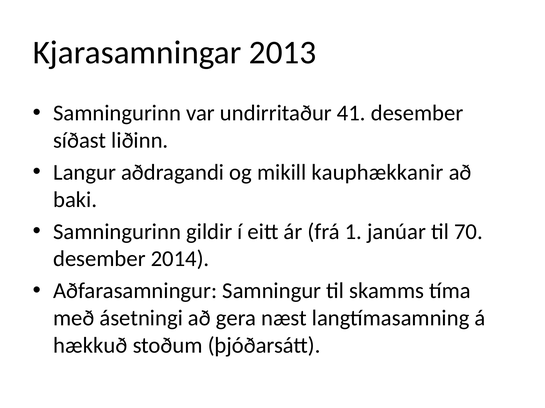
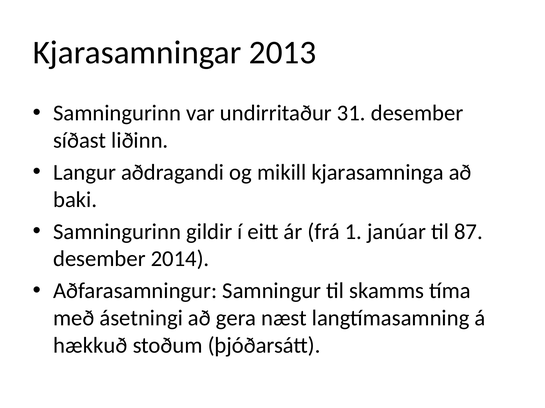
41: 41 -> 31 (351, 113)
kauphækkanir: kauphækkanir -> kjarasamninga (378, 173)
70: 70 -> 87 (468, 232)
